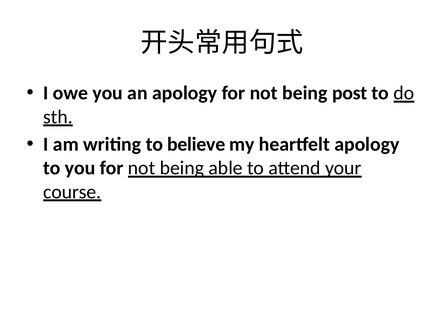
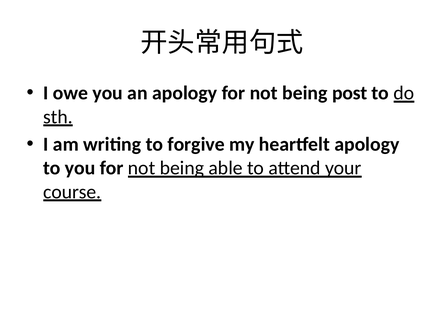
believe: believe -> forgive (196, 144)
